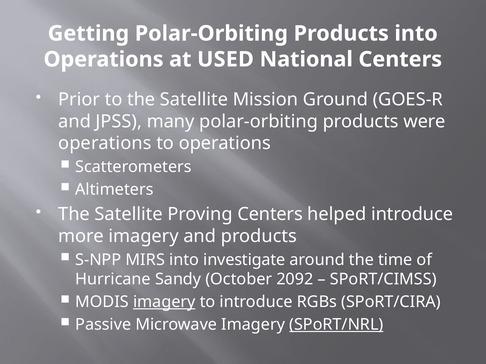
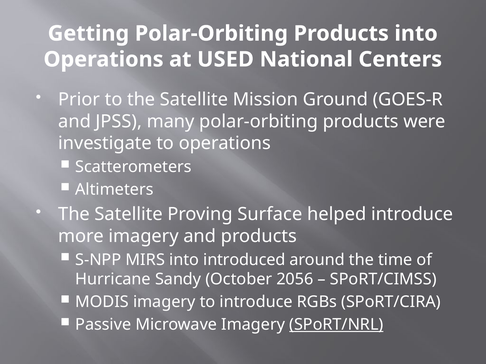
operations: operations -> investigate (105, 143)
Proving Centers: Centers -> Surface (270, 214)
investigate: investigate -> introduced (244, 260)
2092: 2092 -> 2056 (295, 280)
imagery underline: present -> none (164, 302)
